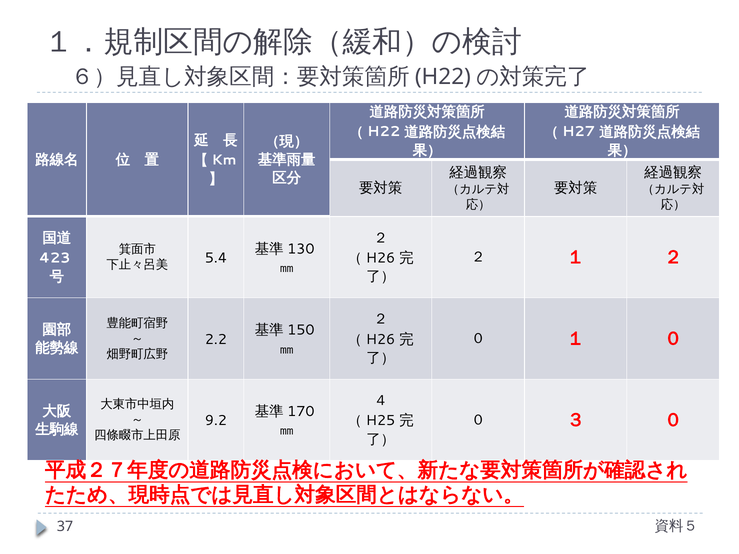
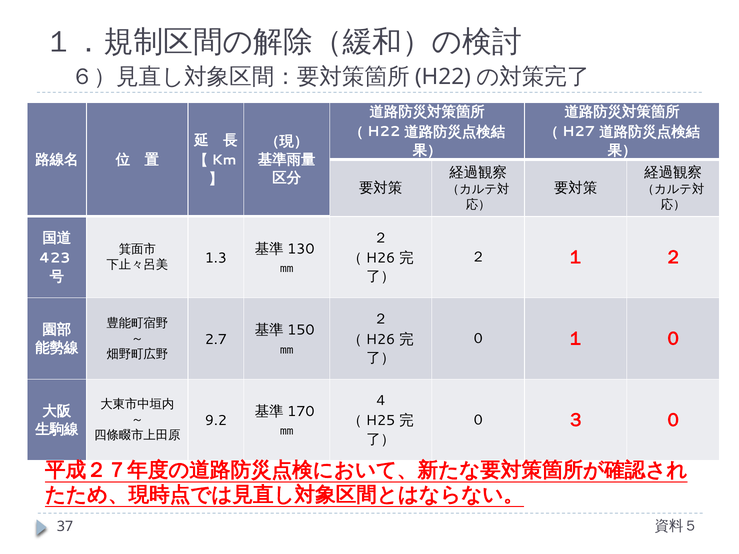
5.4: 5.4 -> 1.3 (216, 258)
2.2: 2.2 -> 2.7 (216, 339)
